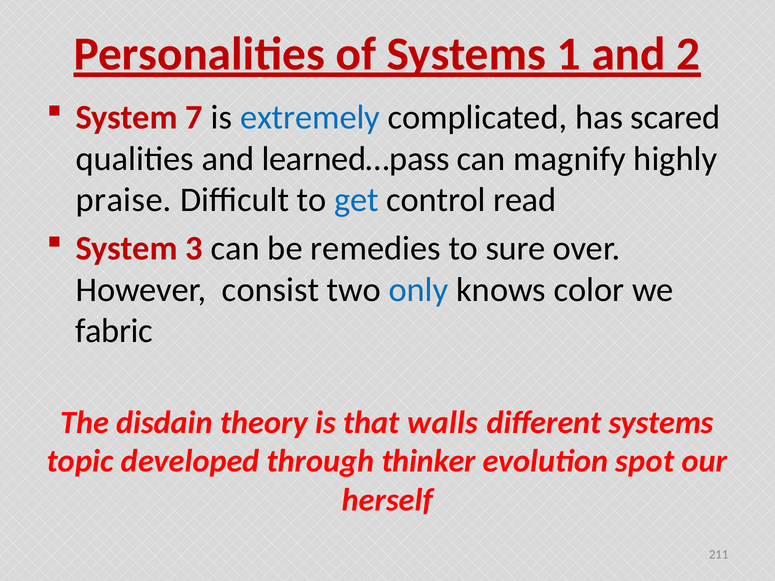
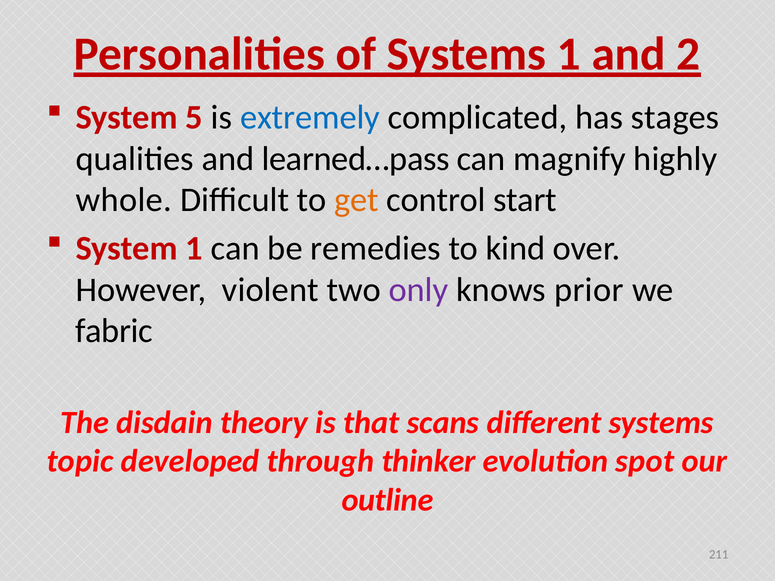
7: 7 -> 5 (194, 117)
scared: scared -> stages (675, 117)
praise: praise -> whole (124, 200)
get colour: blue -> orange (356, 200)
read: read -> start (525, 200)
System 3: 3 -> 1 (194, 248)
sure: sure -> kind (515, 248)
consist: consist -> violent (270, 290)
only colour: blue -> purple (419, 290)
color: color -> prior (589, 290)
walls: walls -> scans (443, 423)
herself: herself -> outline (388, 500)
